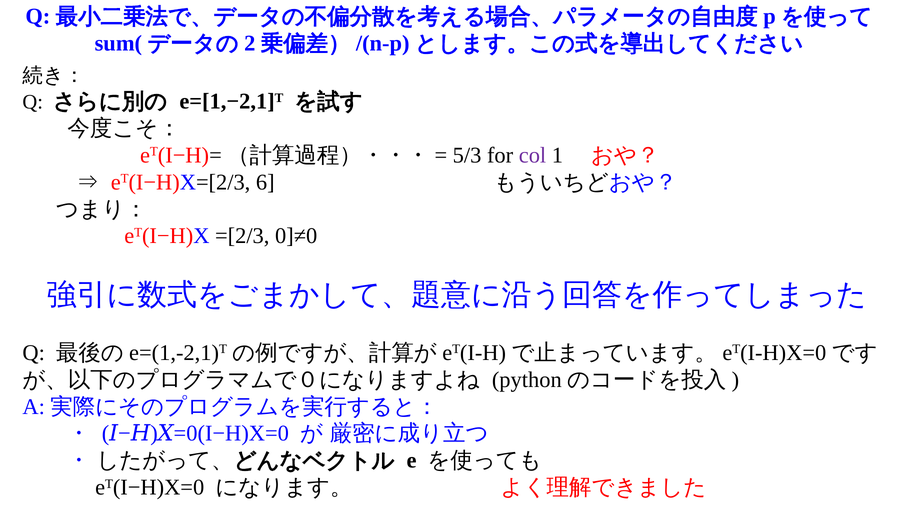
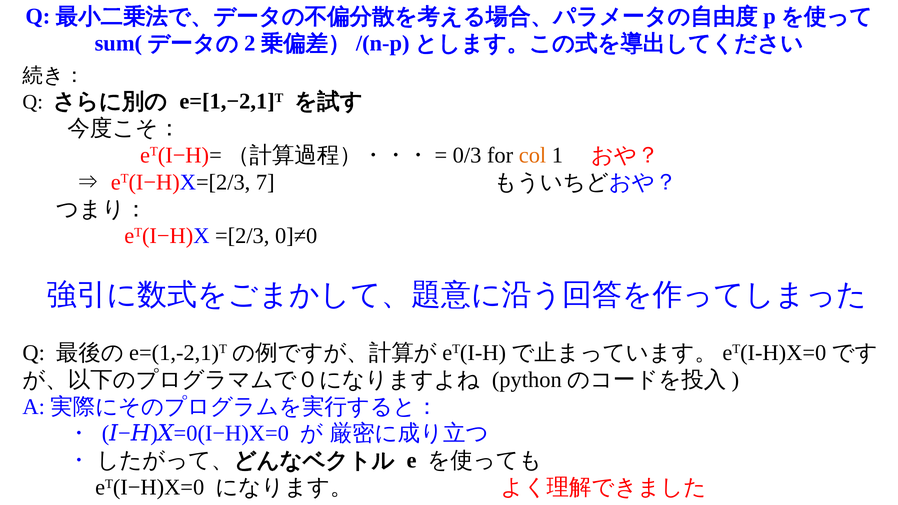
5/3: 5/3 -> 0/3 (467, 155)
col colour: purple -> orange (533, 155)
6: 6 -> 7 (265, 182)
